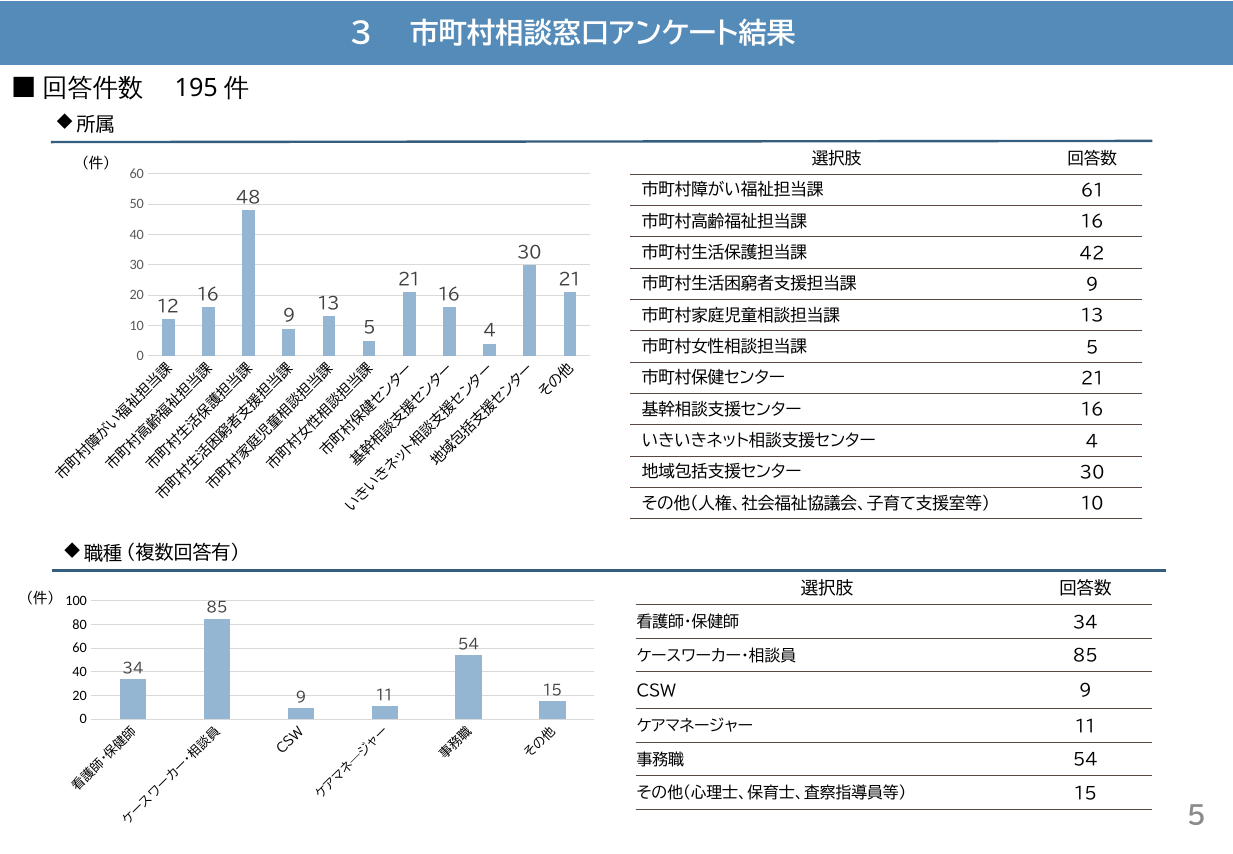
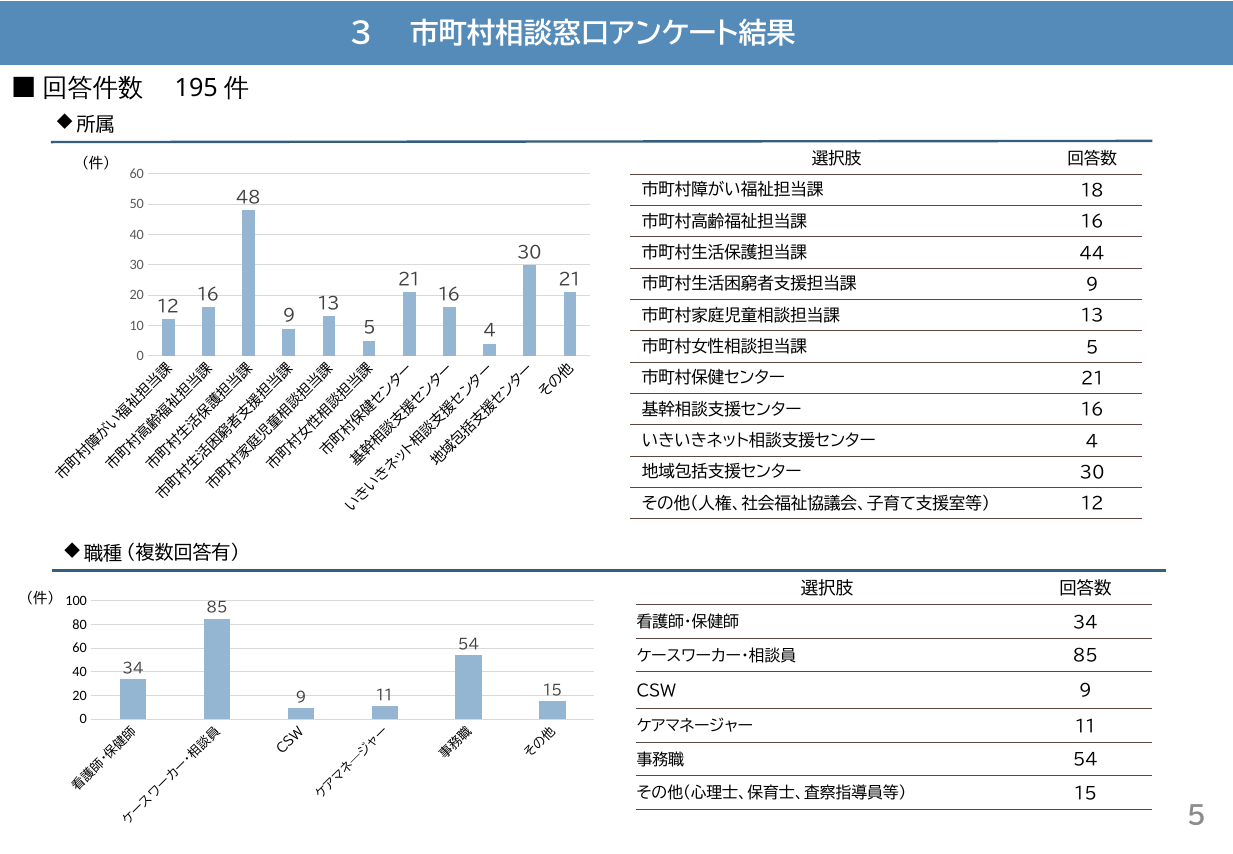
61: 61 -> 18 (1092, 191)
42: 42 -> 44 (1092, 253)
10: 10 -> 12 (1092, 504)
